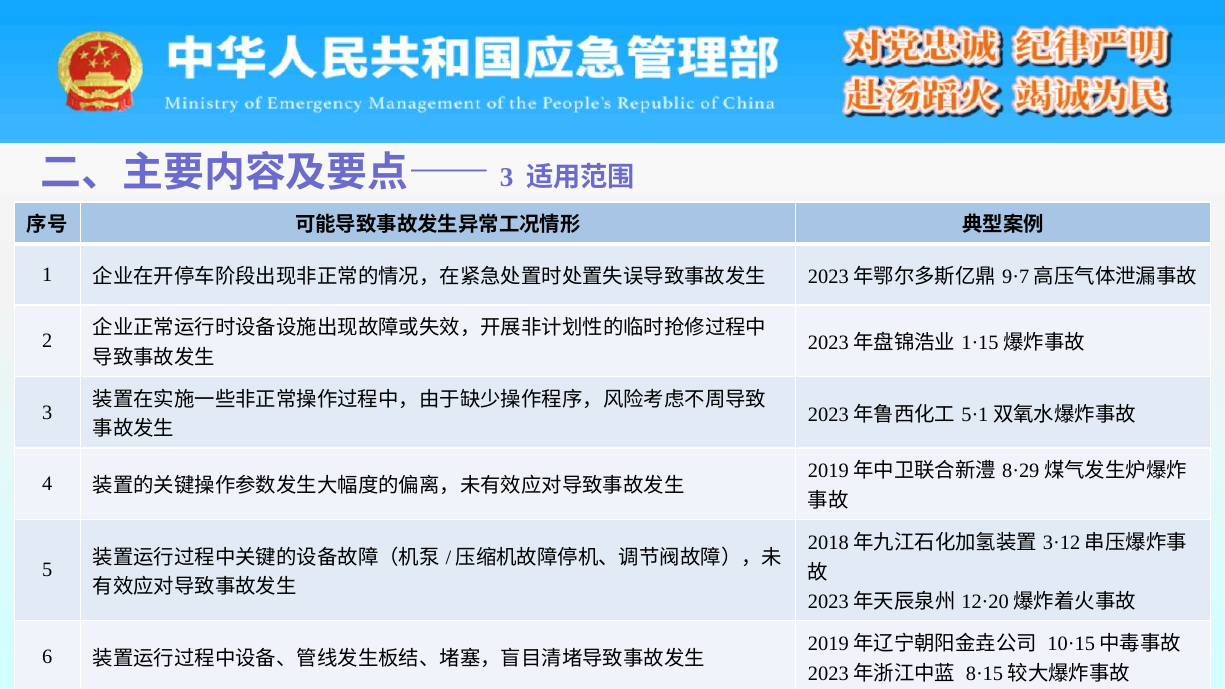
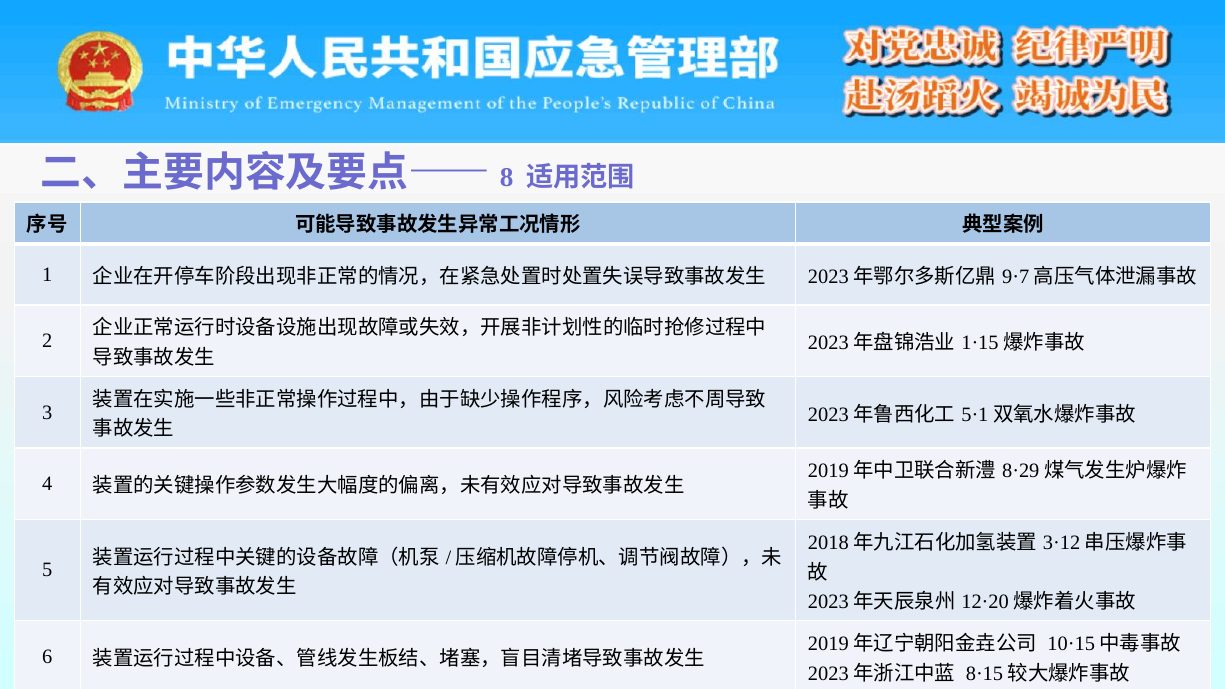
3: 3 -> 8 (507, 178)
